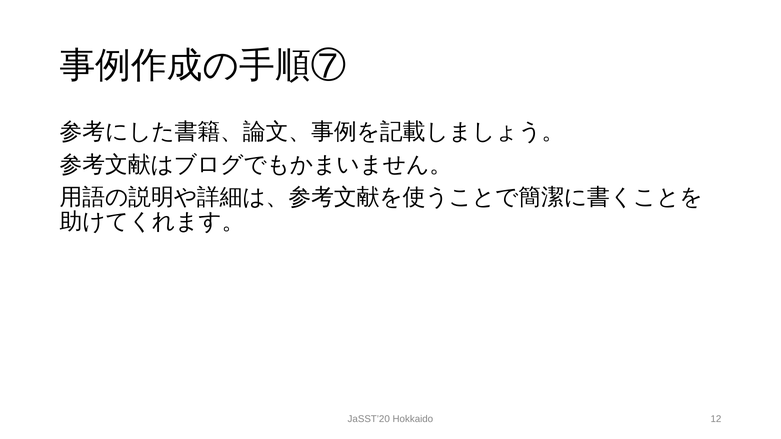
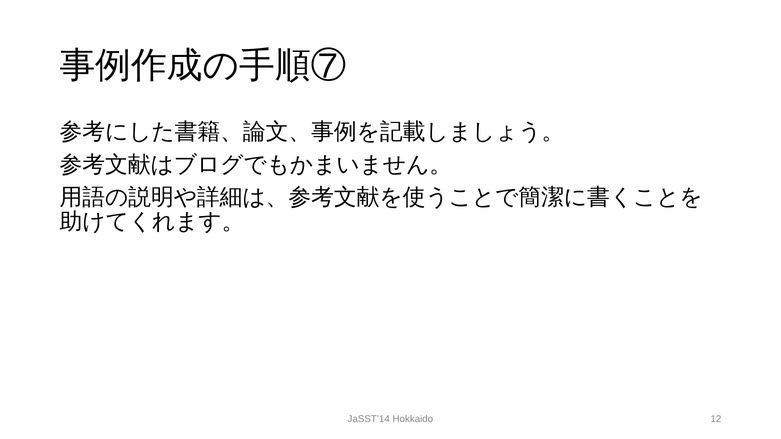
JaSST’20: JaSST’20 -> JaSST’14 (369, 420)
